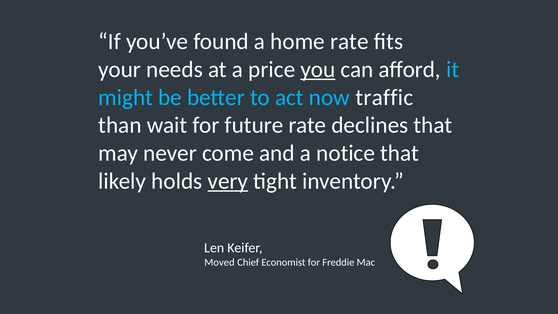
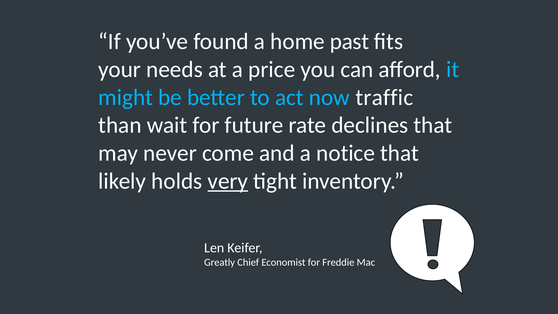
home rate: rate -> past (349, 42)
you underline: present -> none (318, 69)
Moved: Moved -> Greatly (220, 262)
